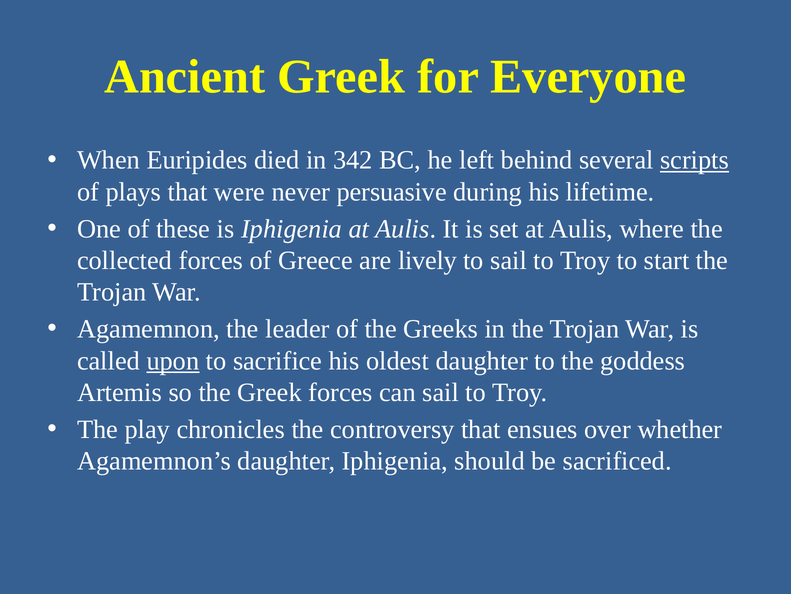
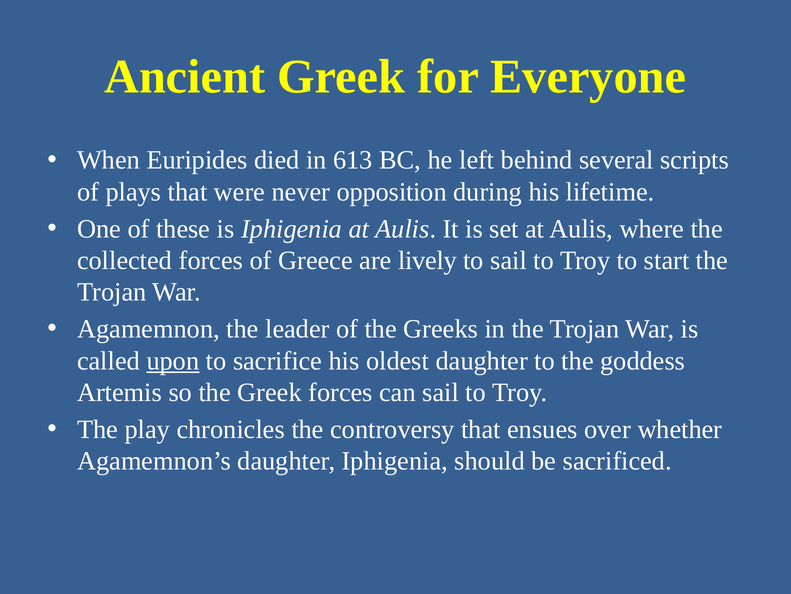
342: 342 -> 613 (353, 160)
scripts underline: present -> none (695, 160)
persuasive: persuasive -> opposition (392, 192)
